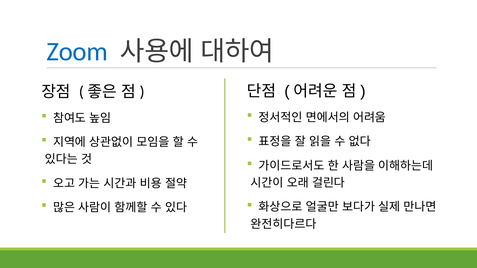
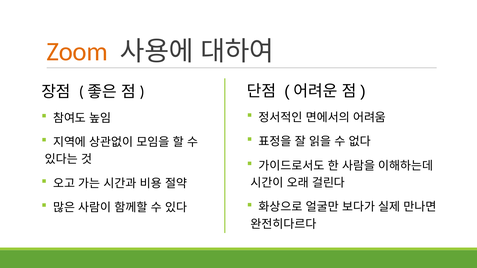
Zoom colour: blue -> orange (77, 52)
